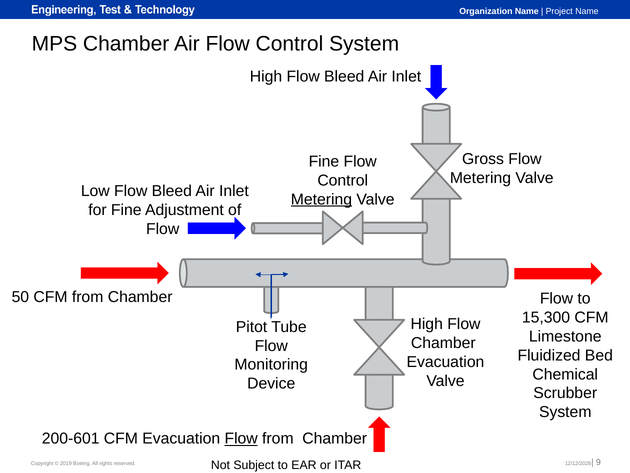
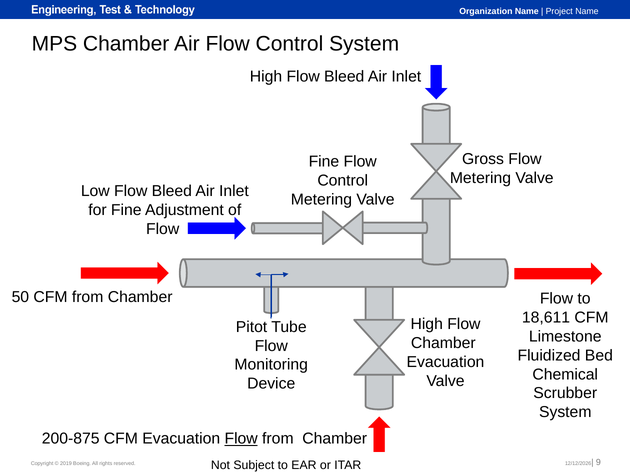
Metering underline: present -> none (321, 199)
15,300: 15,300 -> 18,611 (546, 317)
200-601: 200-601 -> 200-875 (71, 438)
